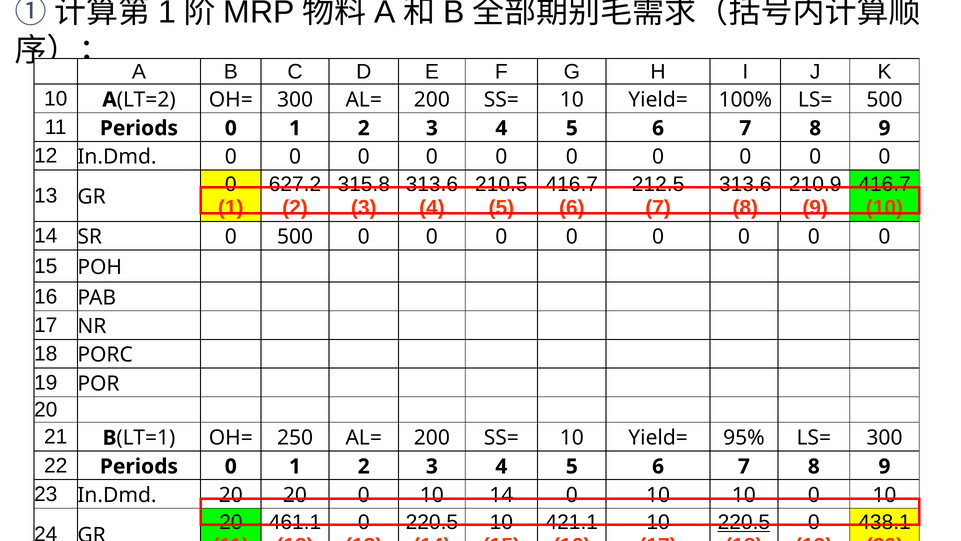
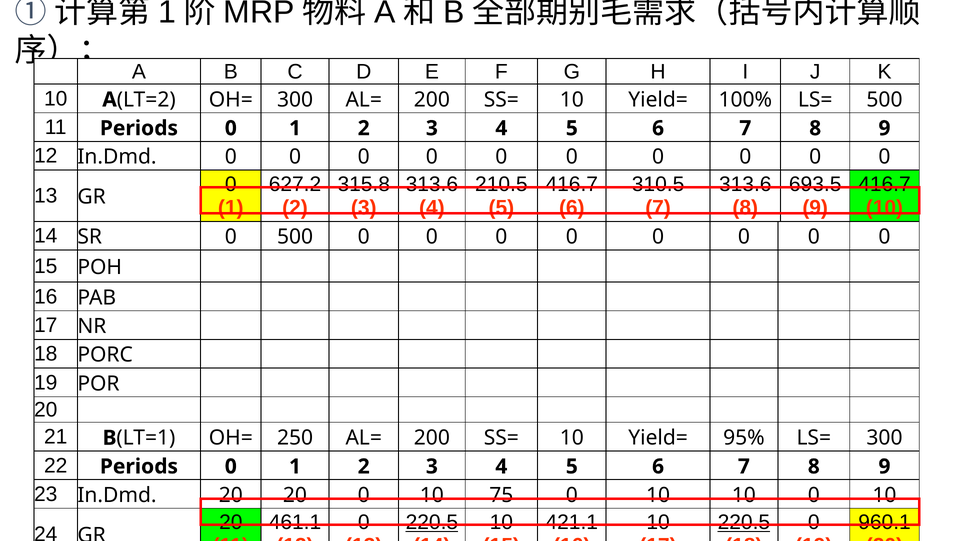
212.5: 212.5 -> 310.5 (658, 184)
210.9: 210.9 -> 693.5 (815, 184)
0 10 14: 14 -> 75 (501, 495)
220.5 underline: none -> present (432, 522)
438.1: 438.1 -> 960.1 (885, 522)
